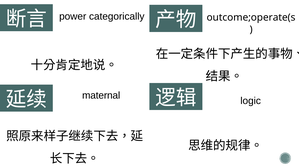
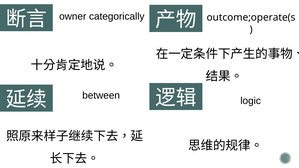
power: power -> owner (73, 17)
maternal: maternal -> between (101, 95)
